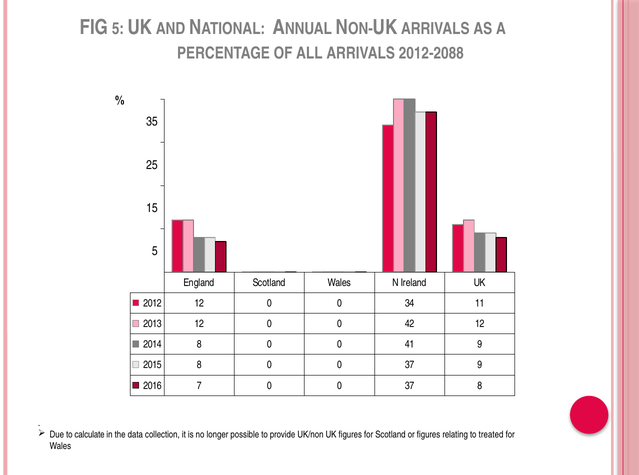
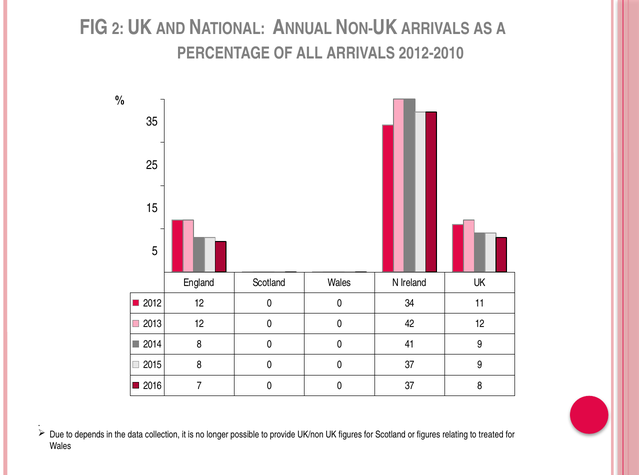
FIG 5: 5 -> 2 (118, 29)
2012-2088: 2012-2088 -> 2012-2010 (431, 53)
calculate: calculate -> depends (90, 435)
